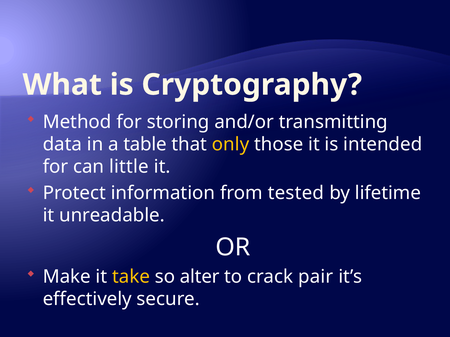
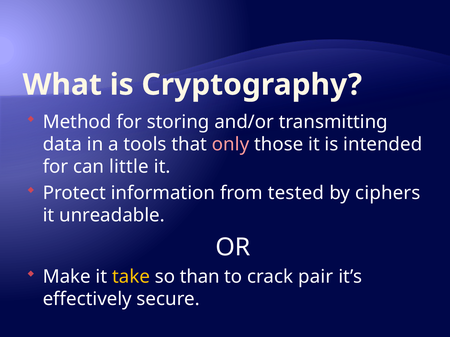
table: table -> tools (145, 145)
only colour: yellow -> pink (231, 145)
lifetime: lifetime -> ciphers (388, 193)
alter: alter -> than (200, 277)
